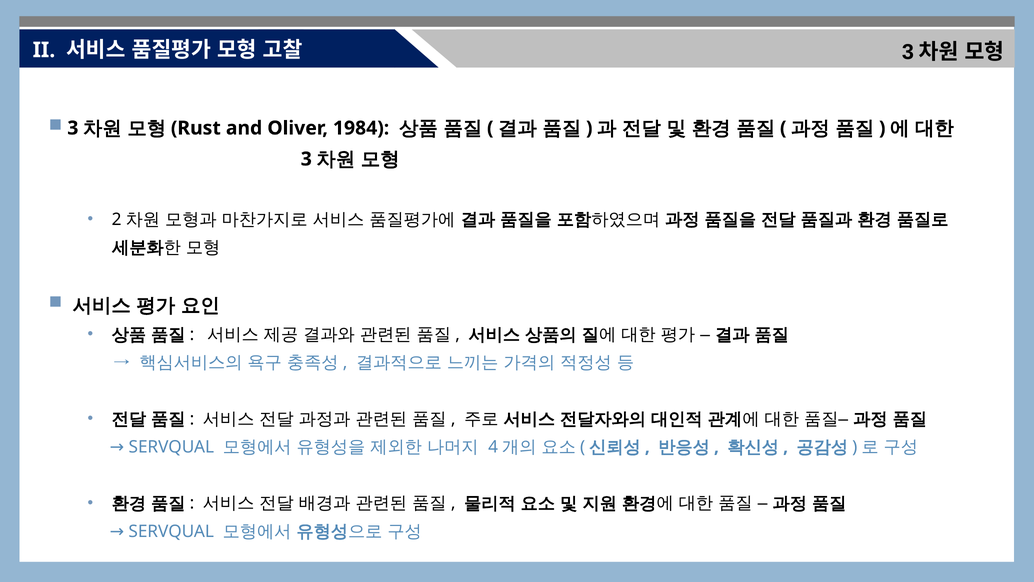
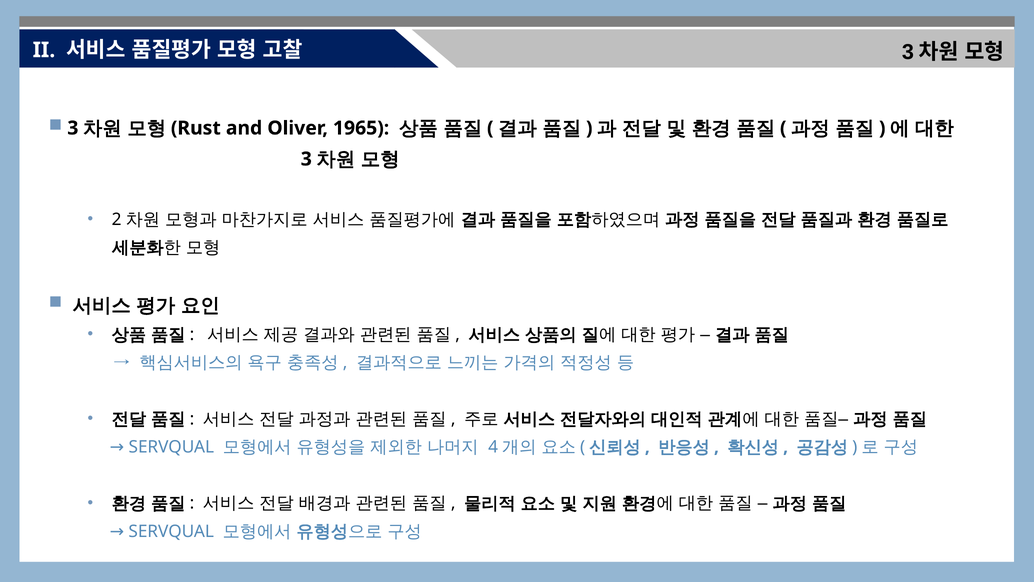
1984: 1984 -> 1965 (361, 128)
